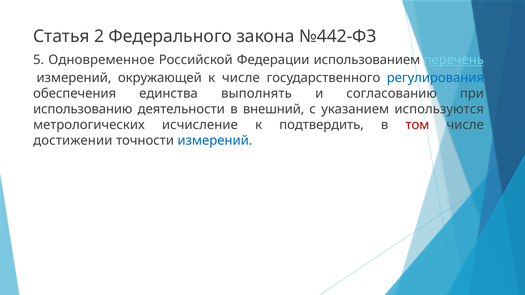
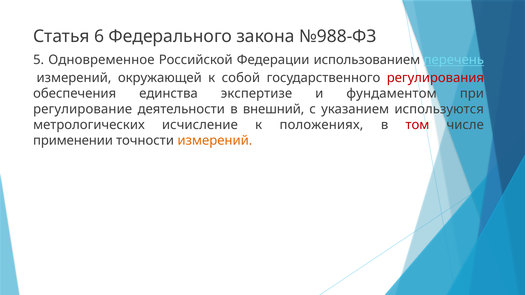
2: 2 -> 6 (99, 36)
№442-ФЗ: №442-ФЗ -> №988-ФЗ (338, 36)
к числе: числе -> собой (241, 78)
регулирования colour: blue -> red (435, 78)
выполнять: выполнять -> экспертизе (257, 94)
согласованию: согласованию -> фундаментом (392, 94)
использованию: использованию -> регулирование (83, 109)
подтвердить: подтвердить -> положениях (321, 125)
достижении: достижении -> применении (73, 141)
измерений colour: blue -> orange (215, 141)
